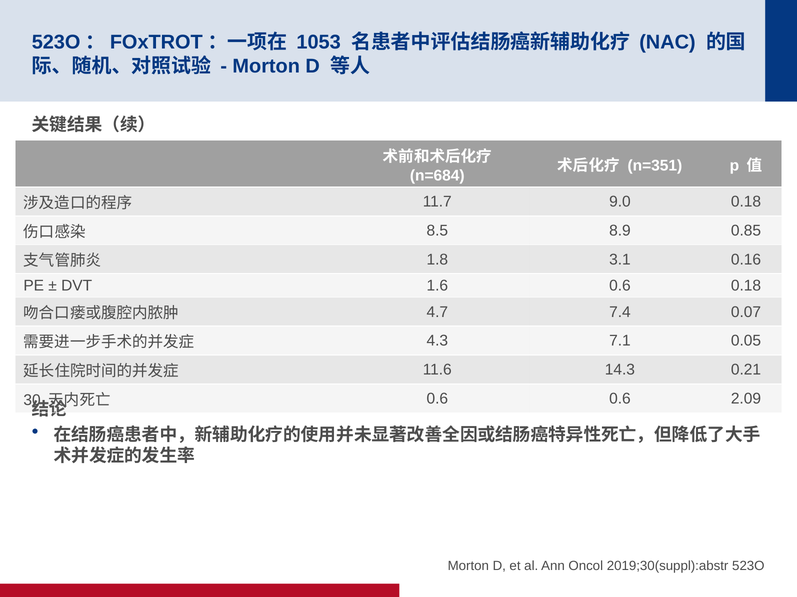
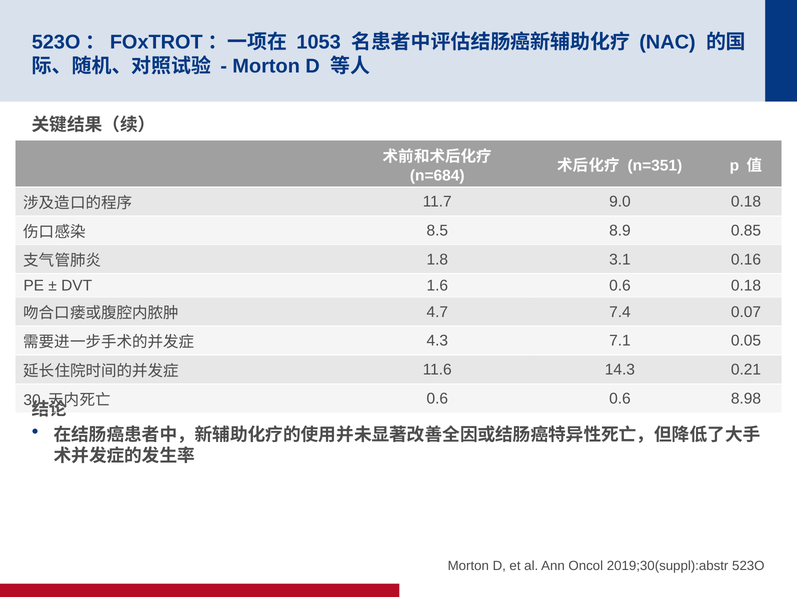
2.09: 2.09 -> 8.98 (746, 399)
